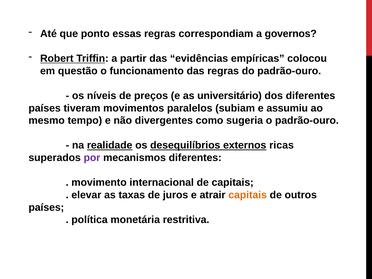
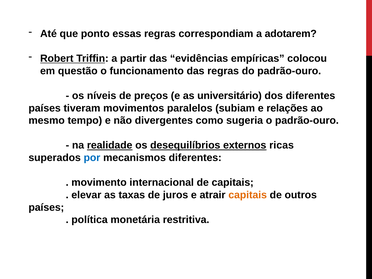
governos: governos -> adotarem (291, 34)
assumiu: assumiu -> relações (287, 108)
por colour: purple -> blue (92, 158)
